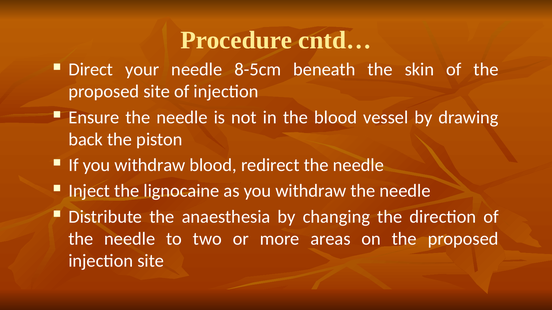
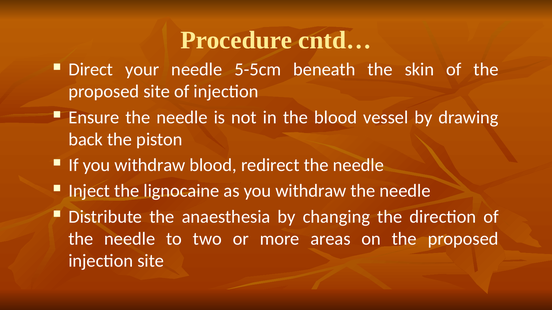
8-5cm: 8-5cm -> 5-5cm (258, 70)
